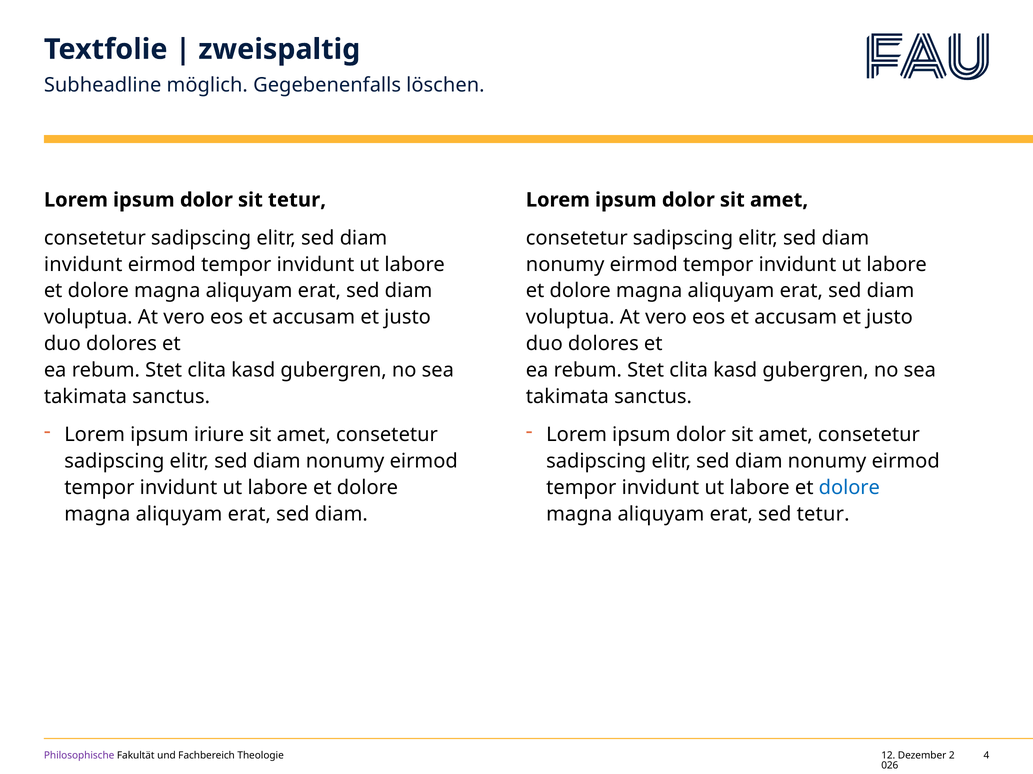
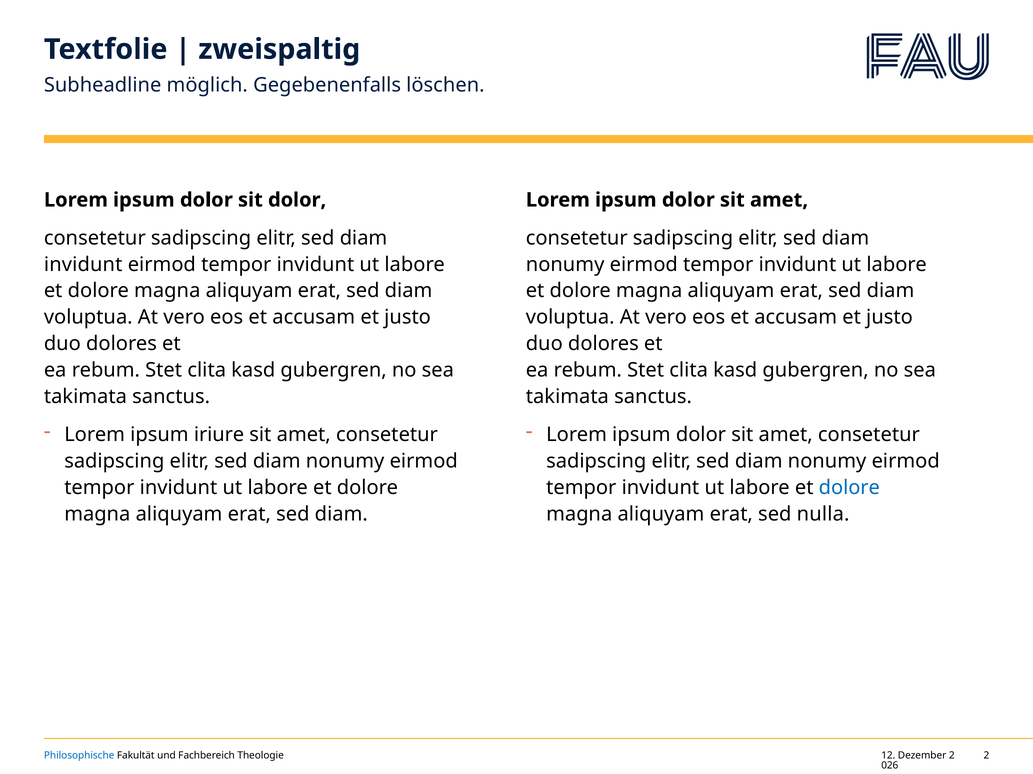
sit tetur: tetur -> dolor (297, 200)
sed tetur: tetur -> nulla (823, 515)
Philosophische colour: purple -> blue (79, 756)
Theologie 4: 4 -> 2 (986, 756)
